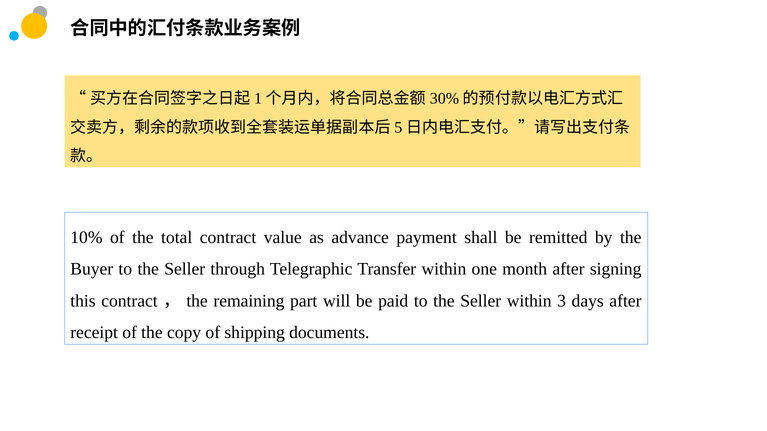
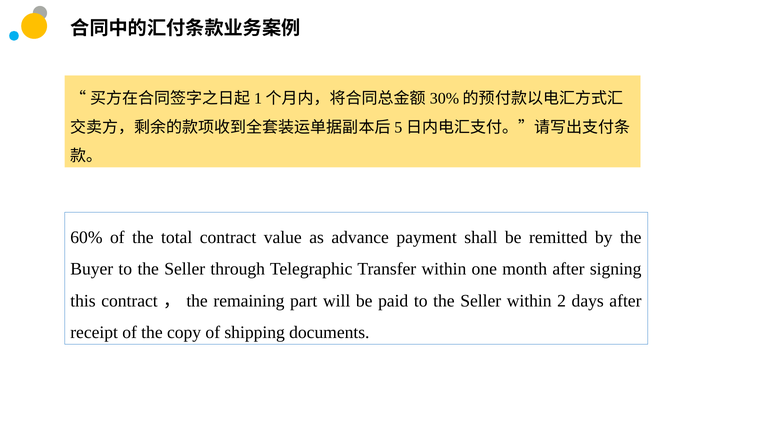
10%: 10% -> 60% (86, 238)
3: 3 -> 2 (562, 301)
